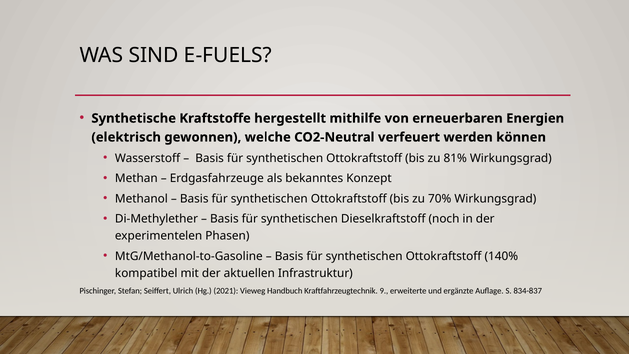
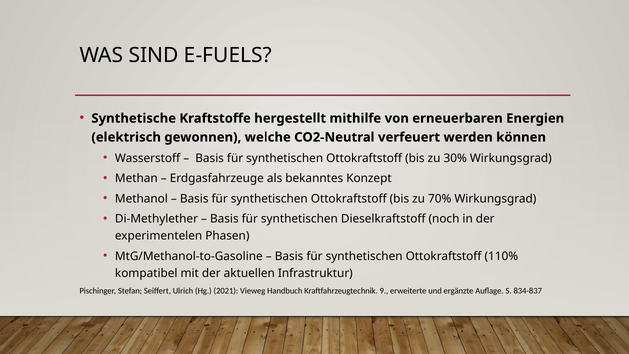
81%: 81% -> 30% (455, 158)
140%: 140% -> 110% (501, 256)
